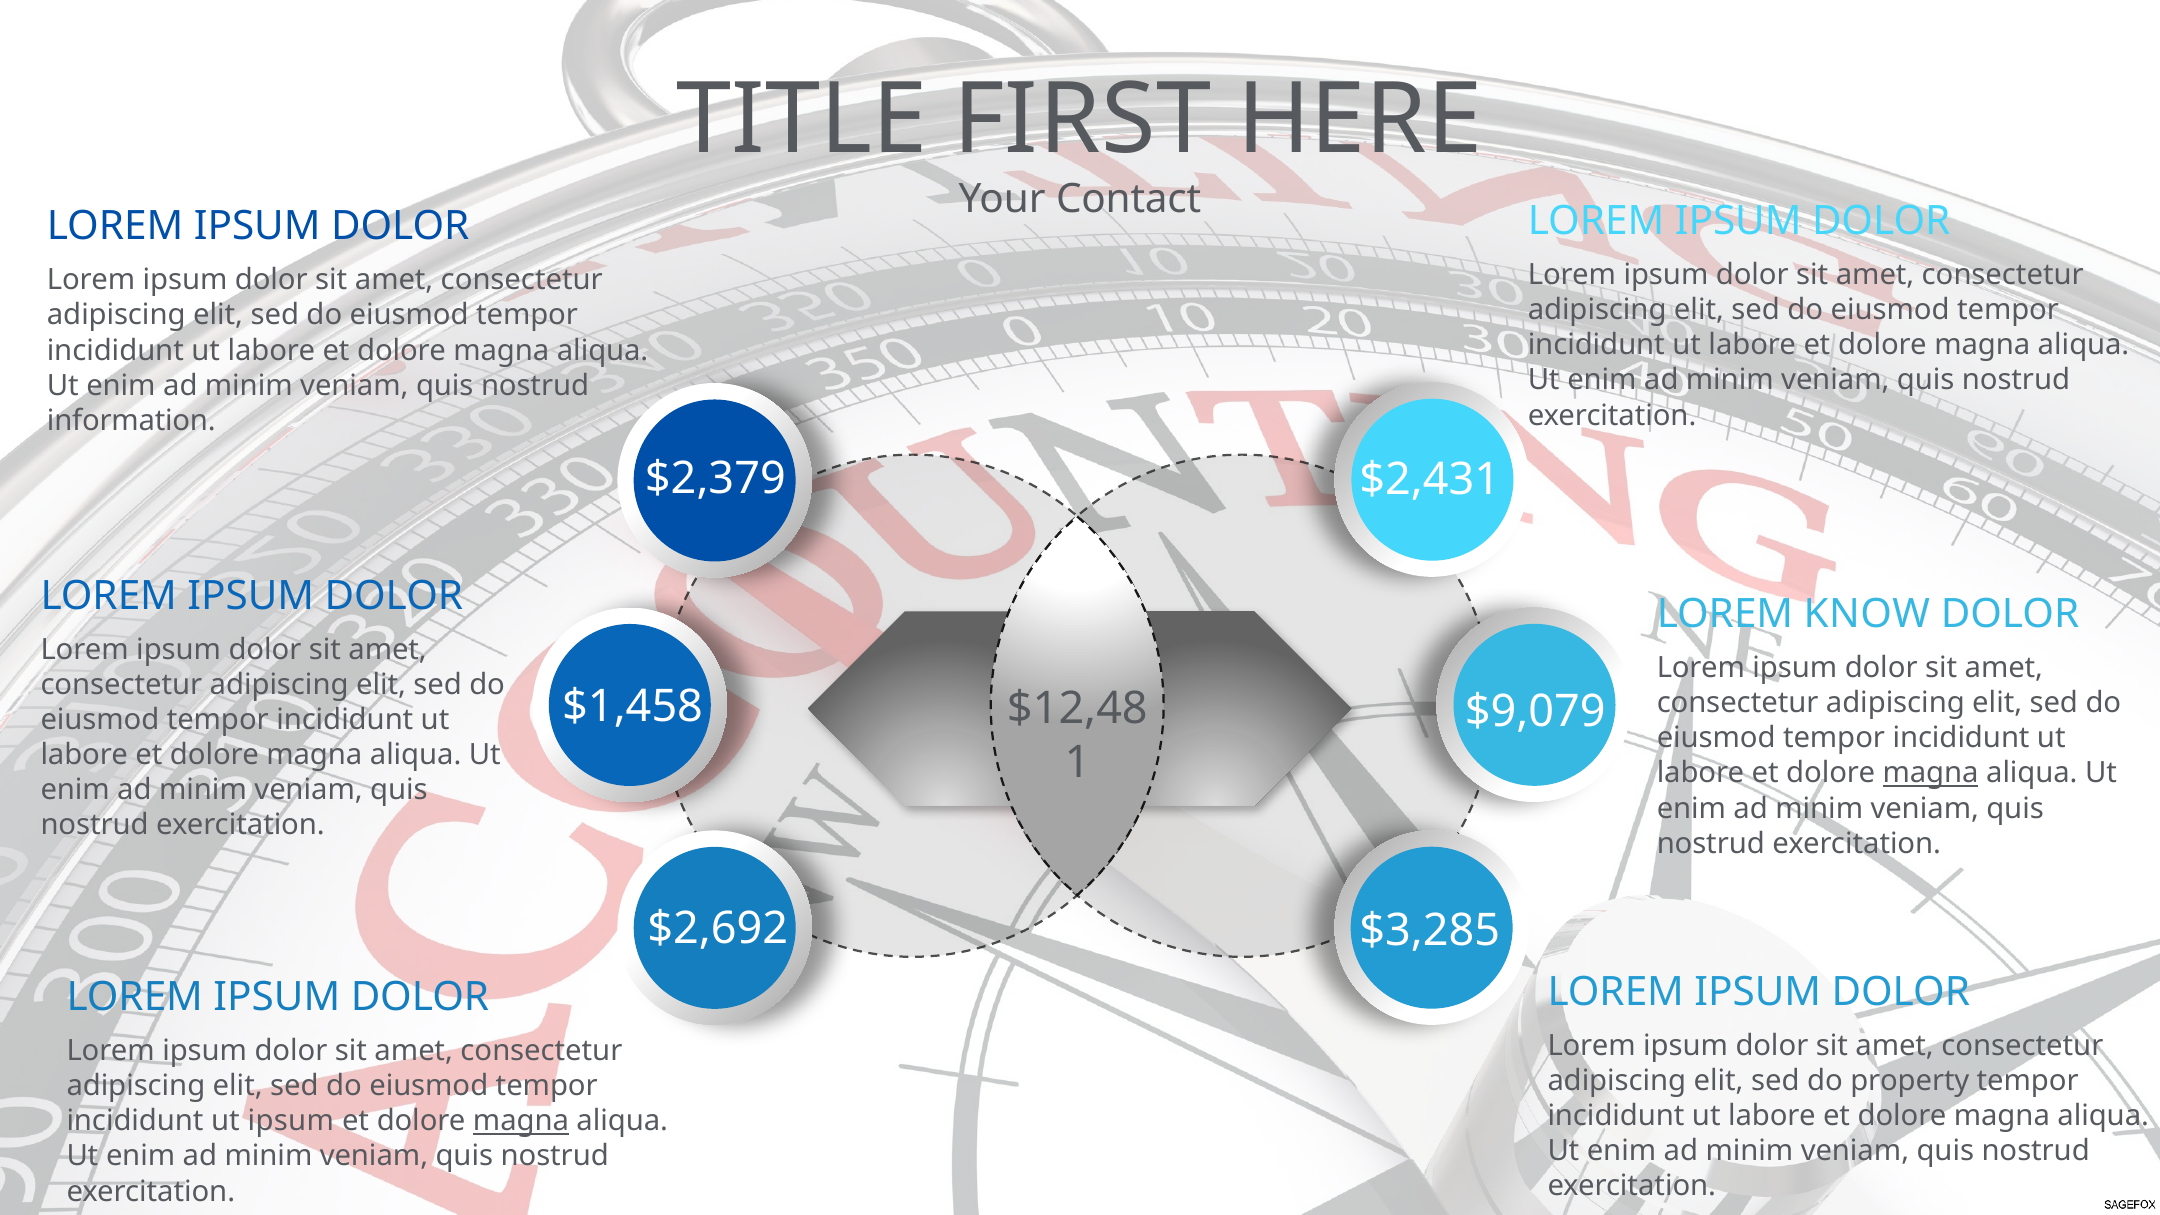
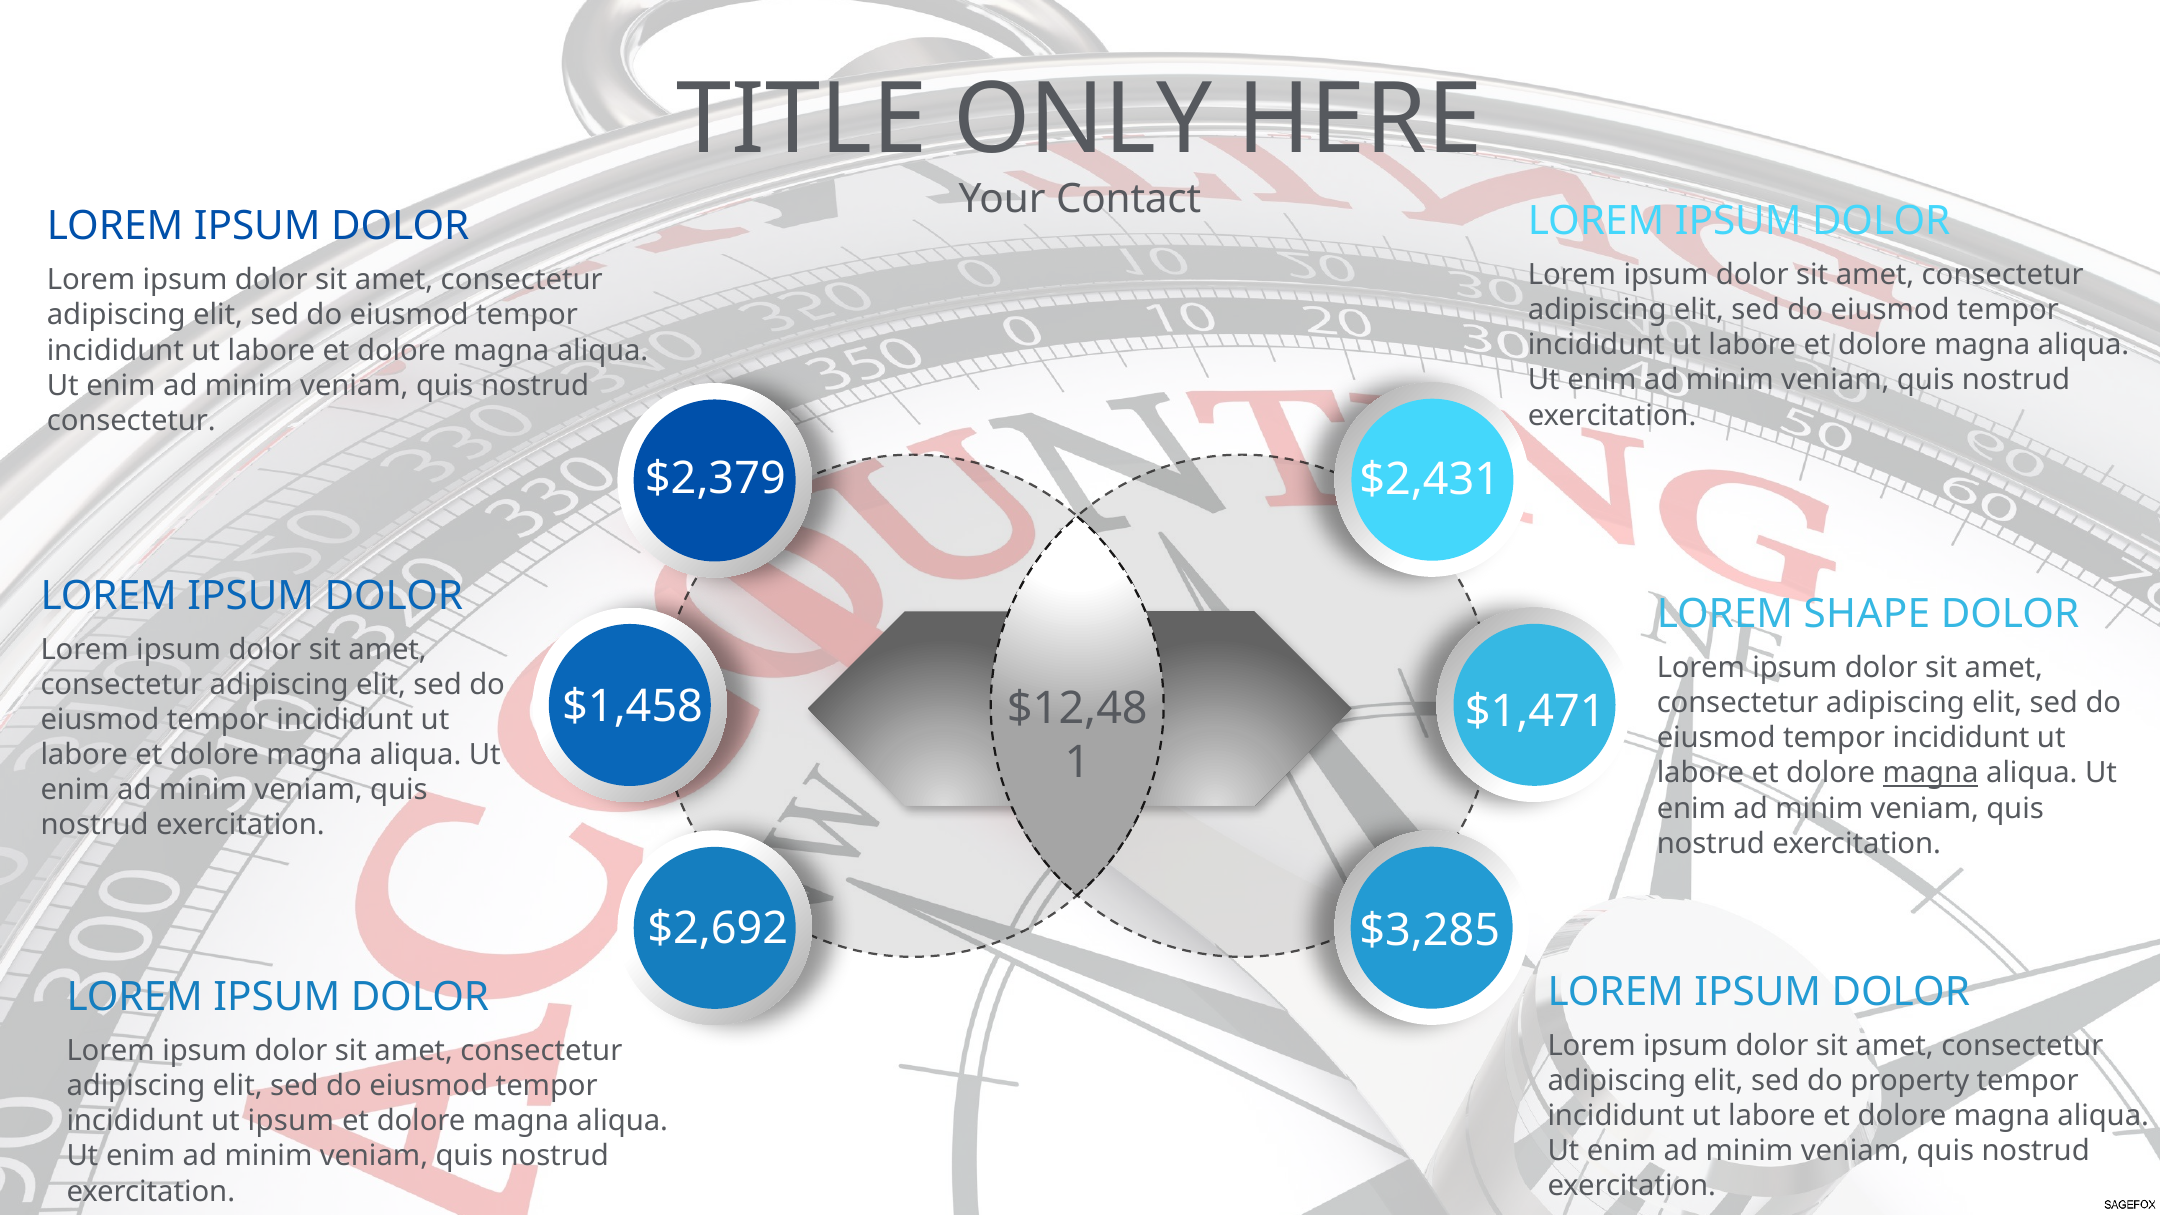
FIRST: FIRST -> ONLY (1083, 120)
information: information -> consectetur (131, 421)
KNOW: KNOW -> SHAPE (1867, 614)
$9,079: $9,079 -> $1,471 (1535, 711)
magna underline: present -> none (521, 1121)
